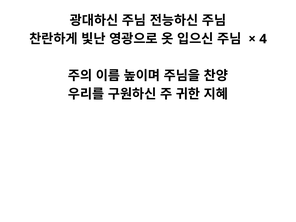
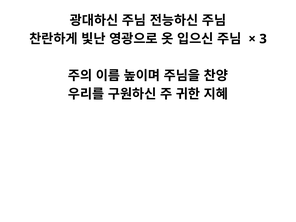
4: 4 -> 3 (263, 39)
